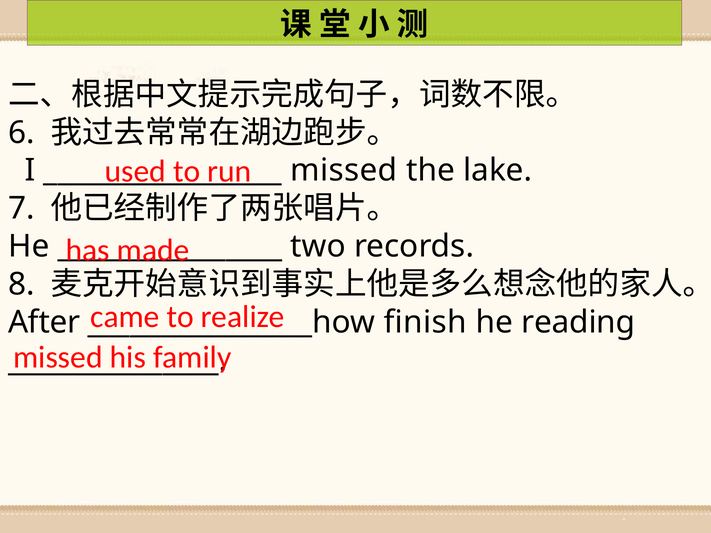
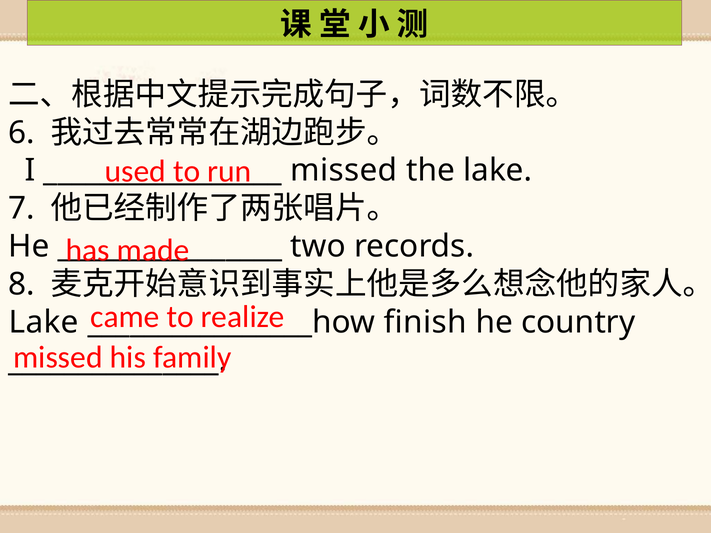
After: After -> Lake (44, 322)
reading: reading -> country (578, 322)
